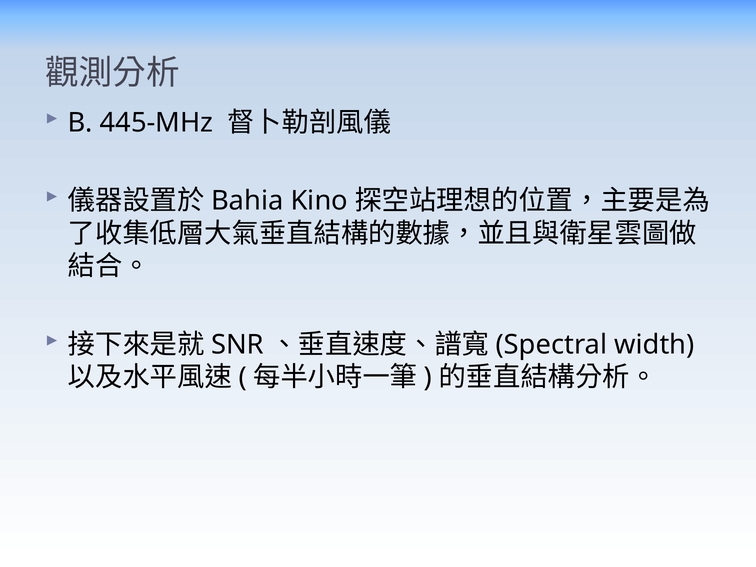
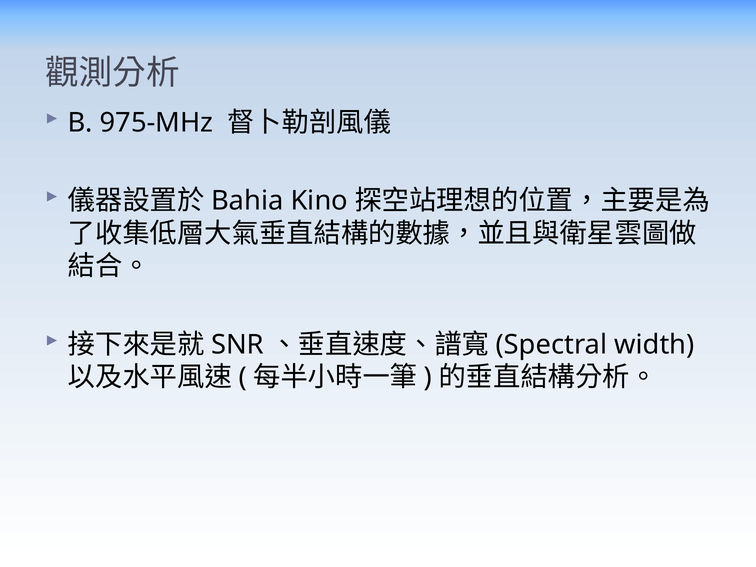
445-MHz: 445-MHz -> 975-MHz (157, 123)
